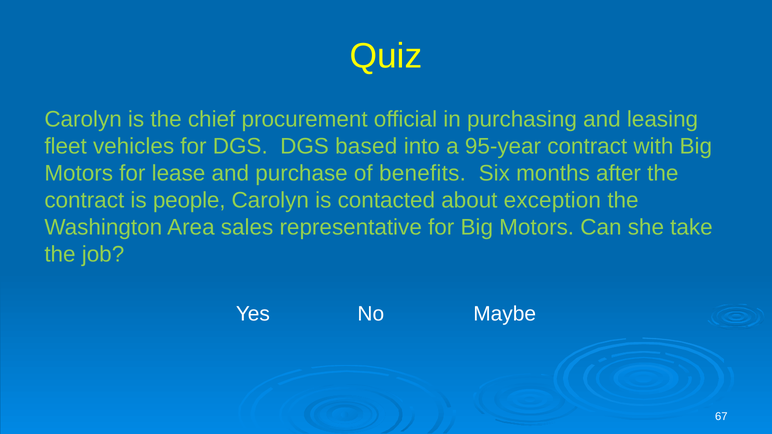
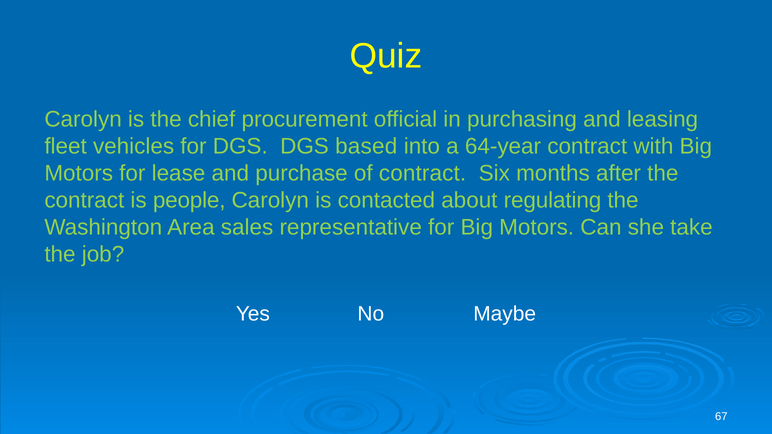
95-year: 95-year -> 64-year (503, 146)
of benefits: benefits -> contract (423, 173)
exception: exception -> regulating (553, 200)
